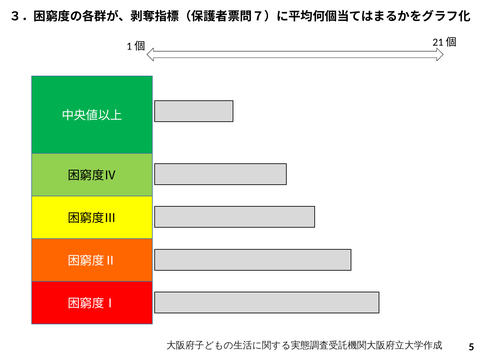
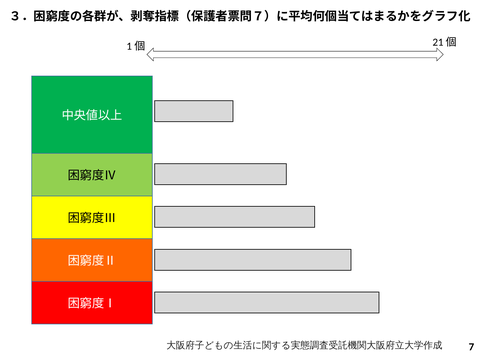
5: 5 -> 7 (471, 347)
